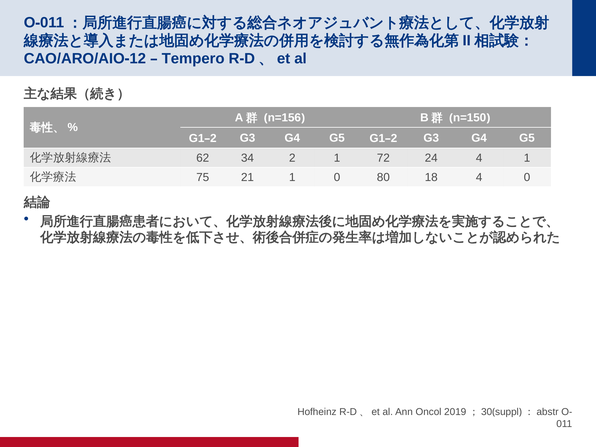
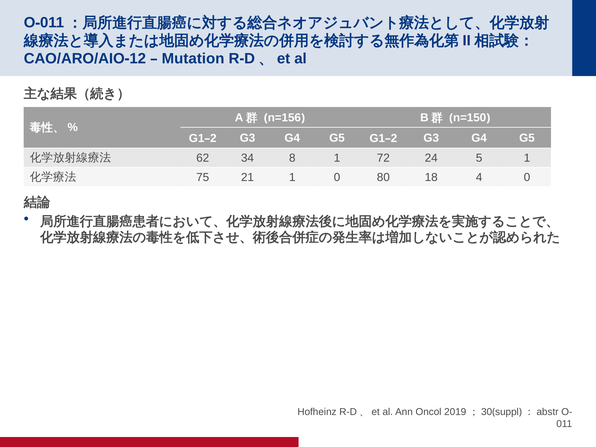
Tempero: Tempero -> Mutation (193, 58)
34 2: 2 -> 8 (292, 158)
24 4: 4 -> 5 (479, 158)
